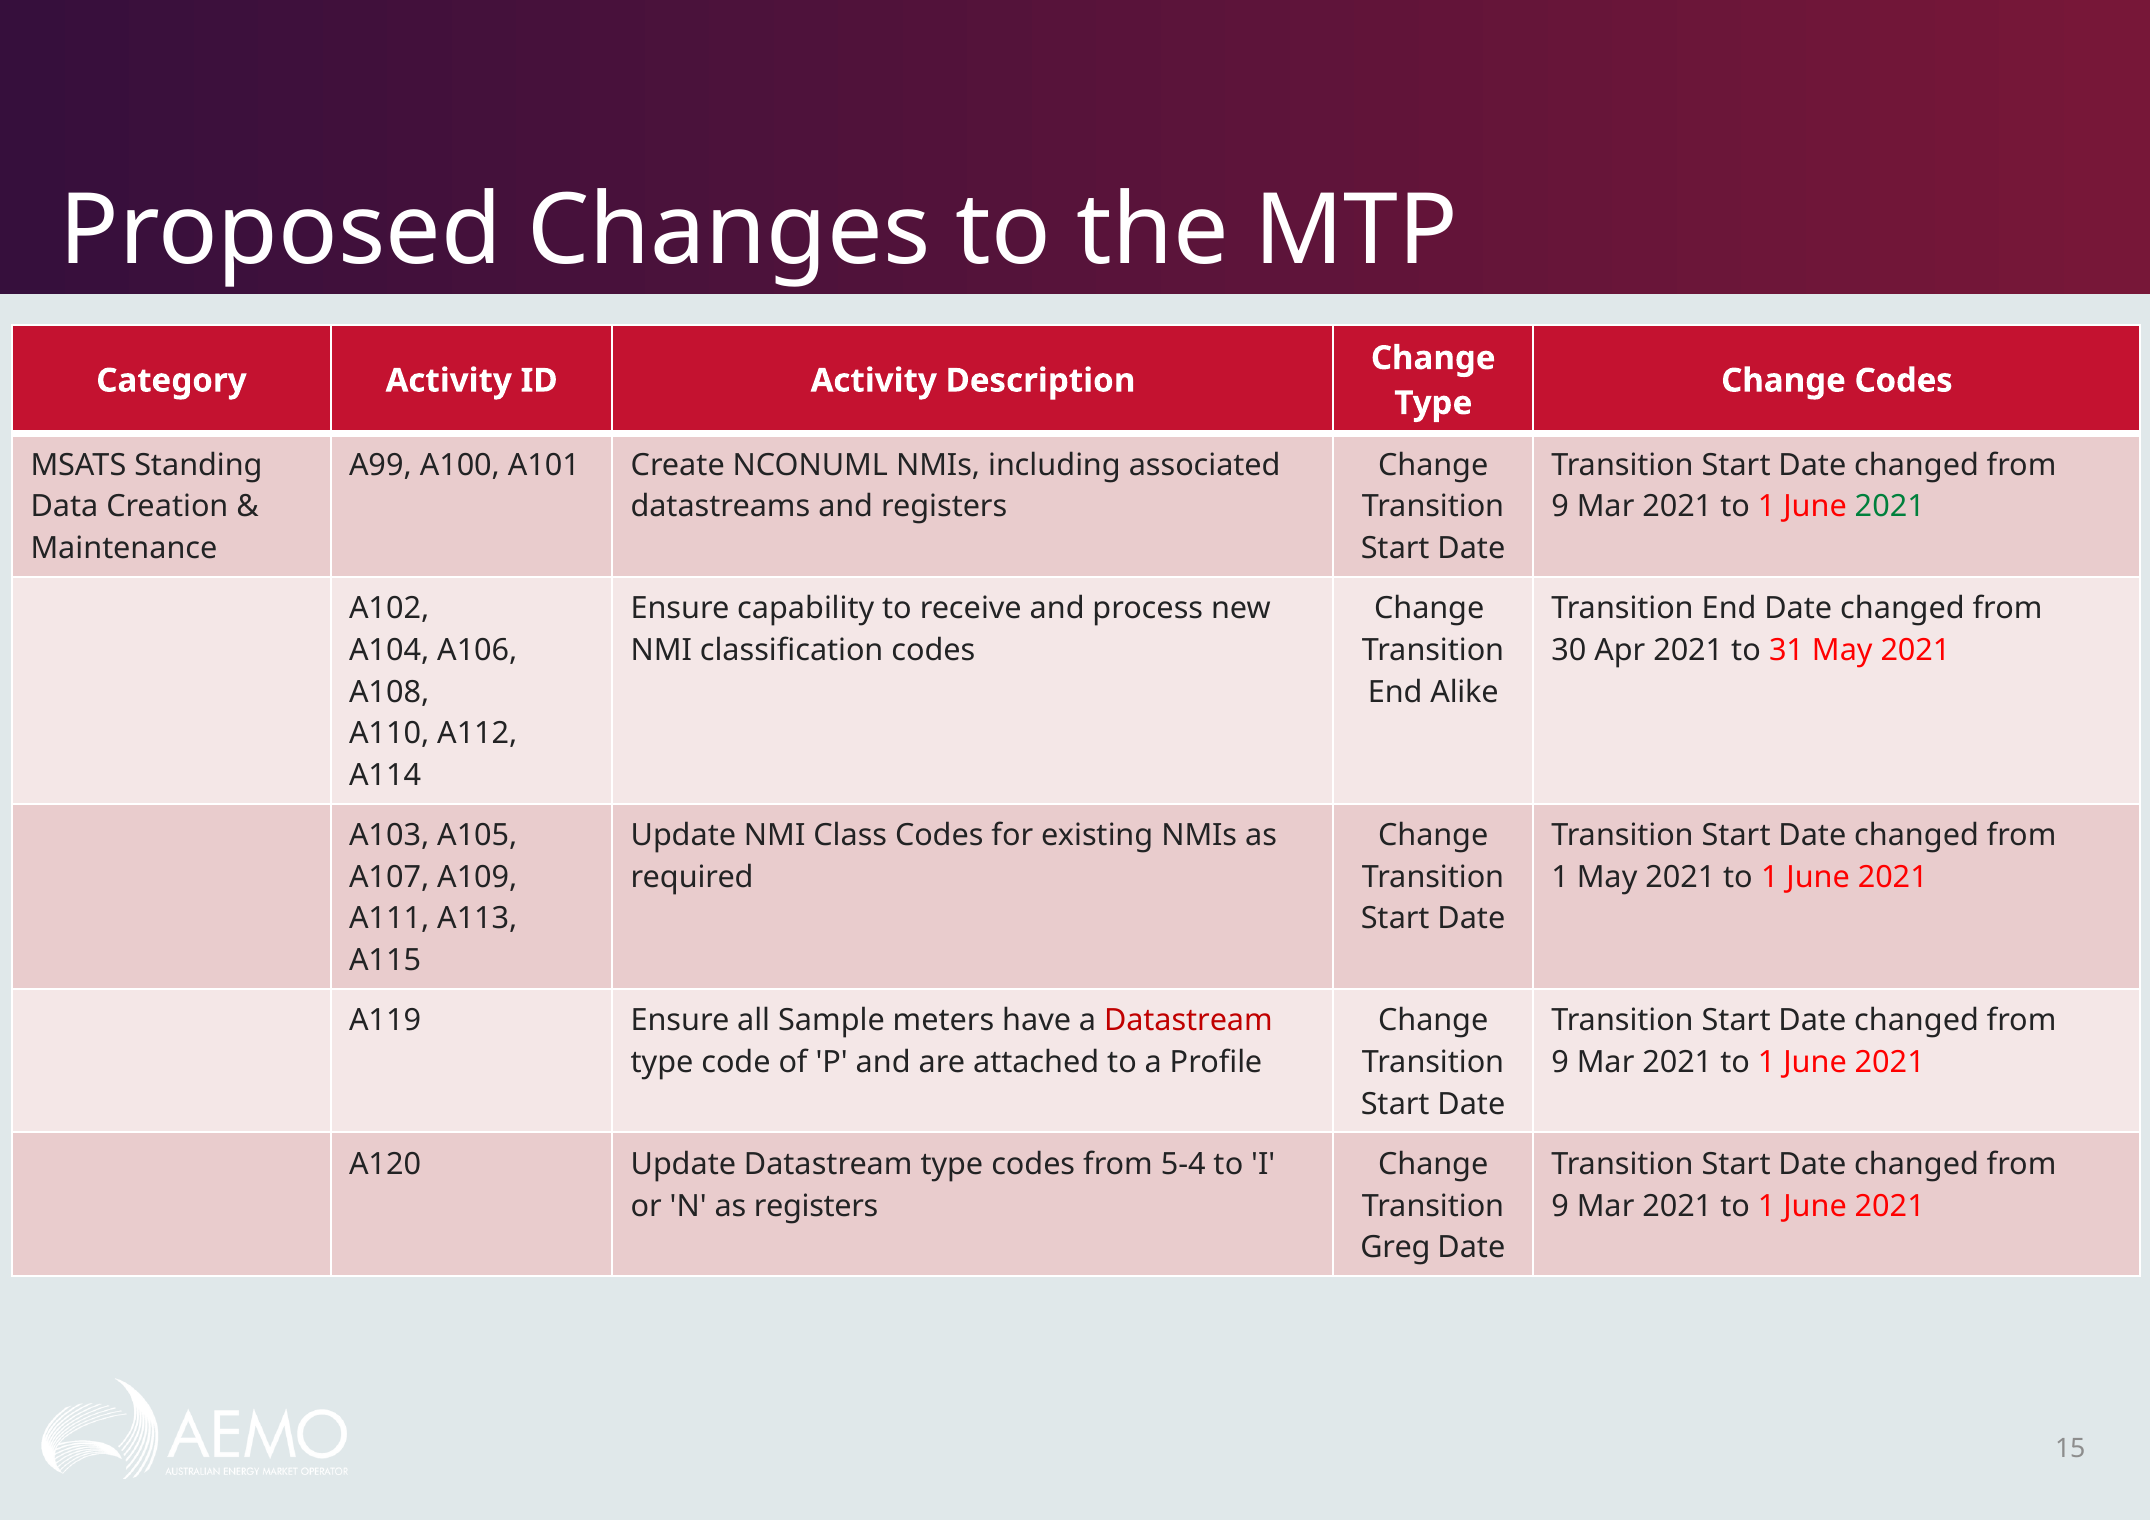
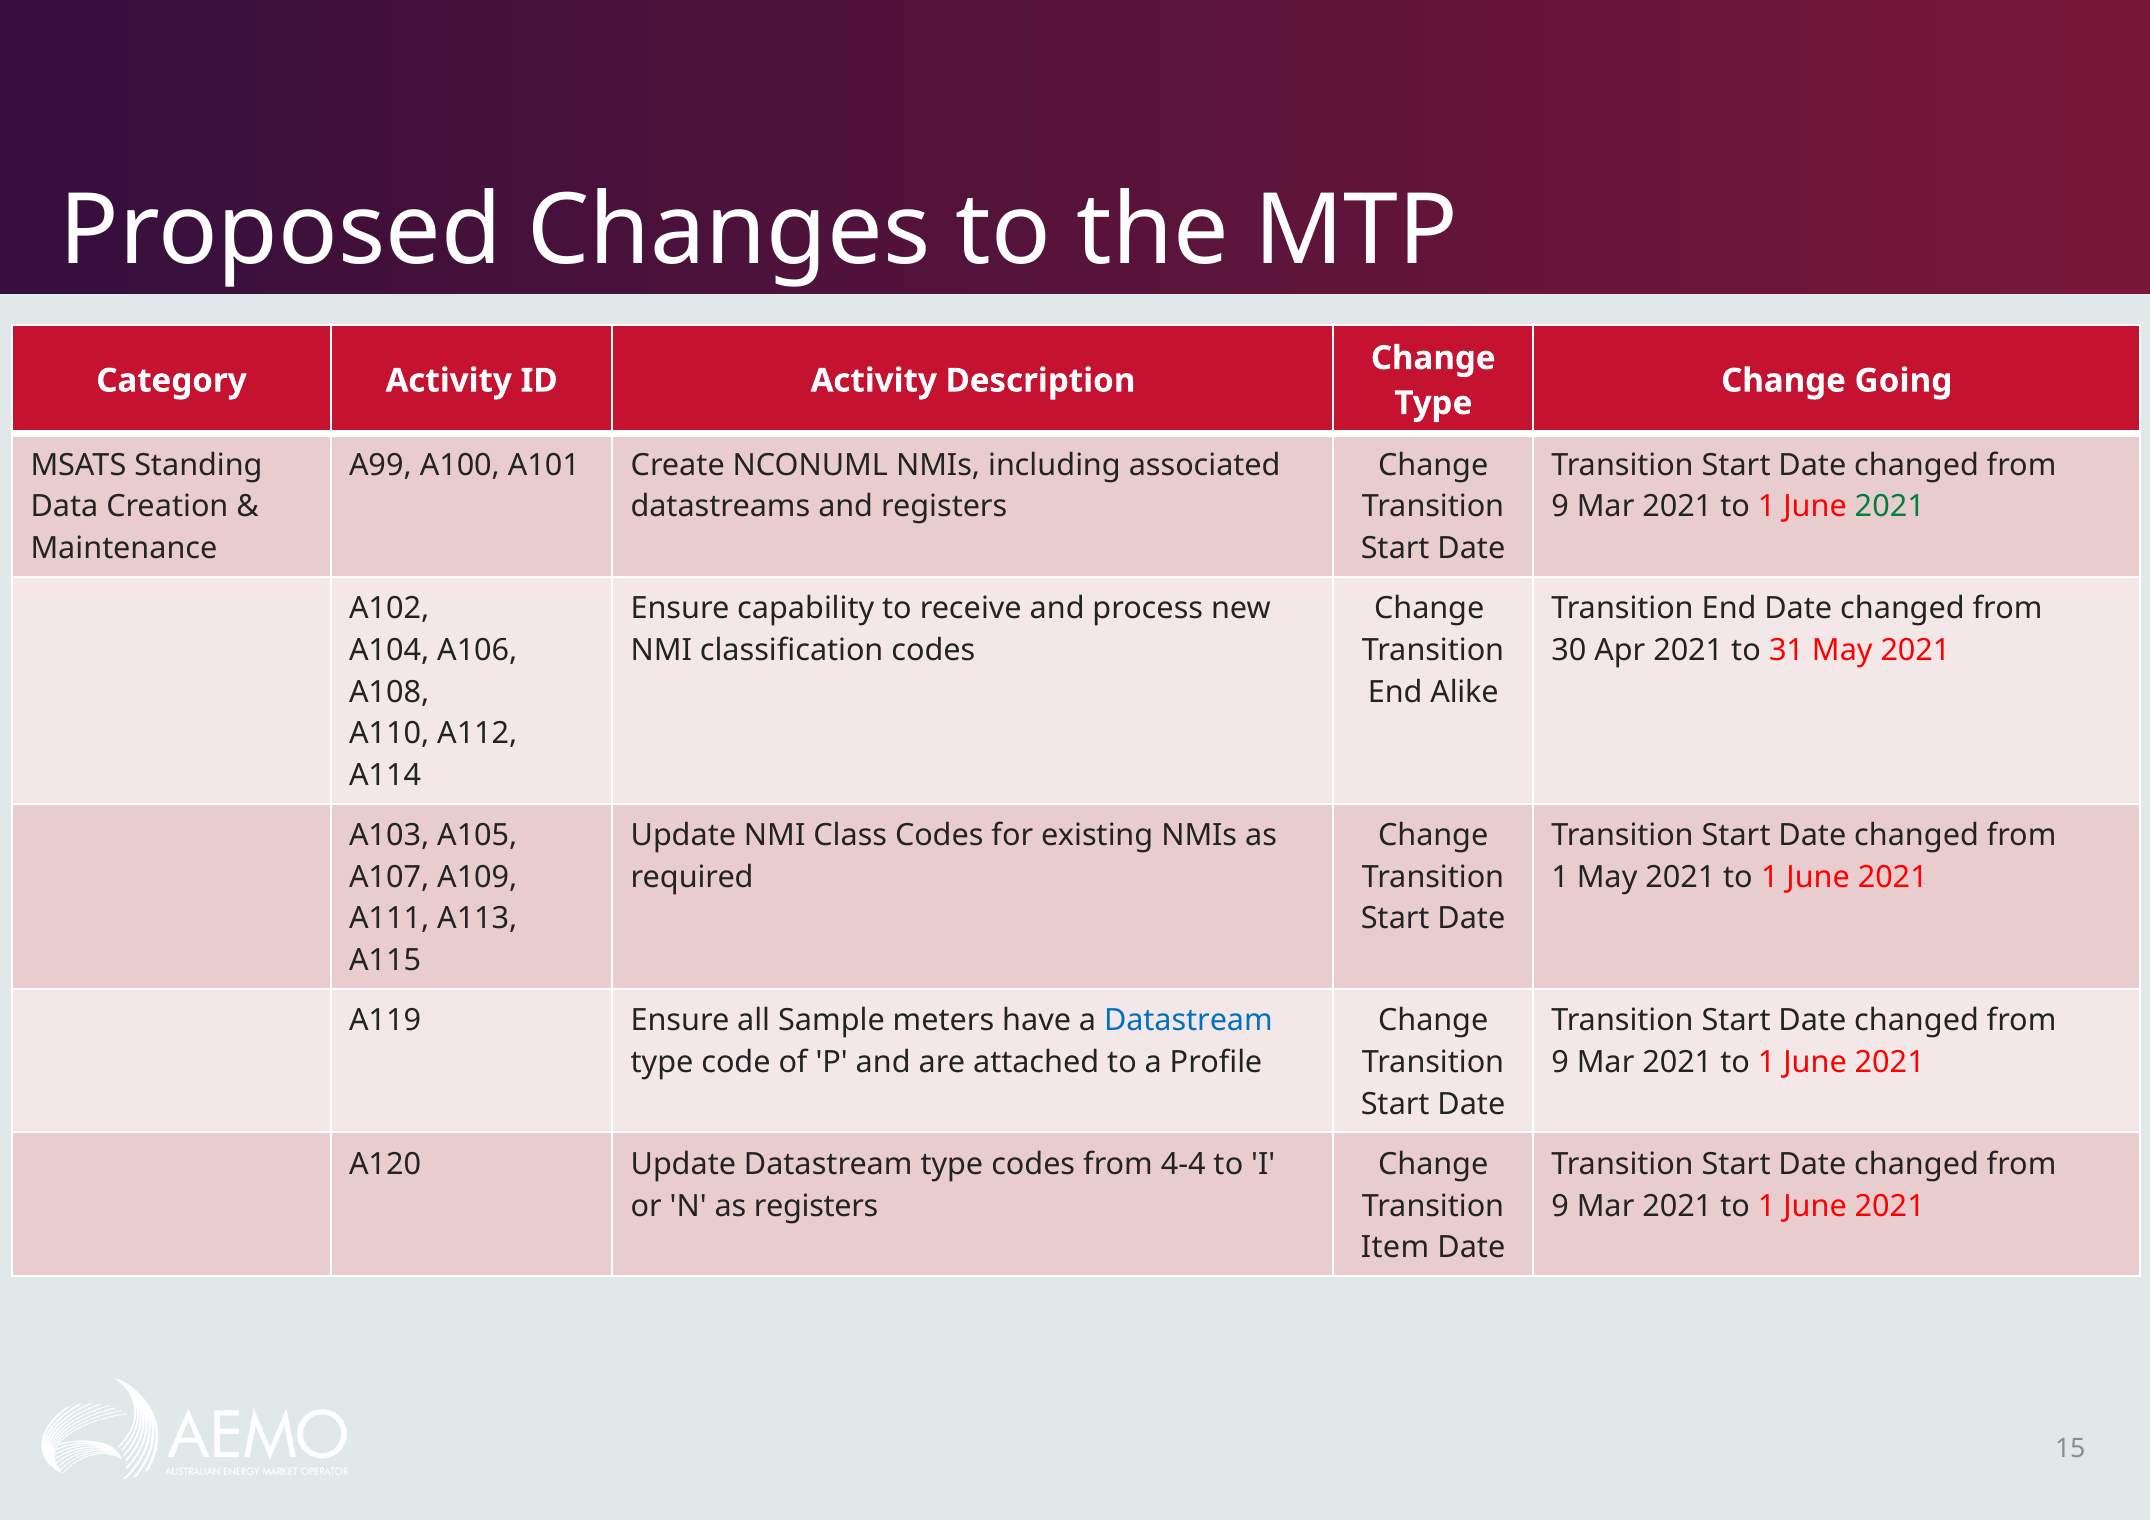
Change Codes: Codes -> Going (1903, 381)
Datastream colour: red -> blue (1188, 1021)
5-4: 5-4 -> 4-4 (1183, 1164)
Greg: Greg -> Item (1395, 1248)
